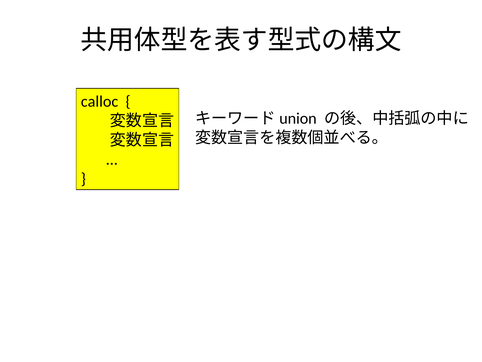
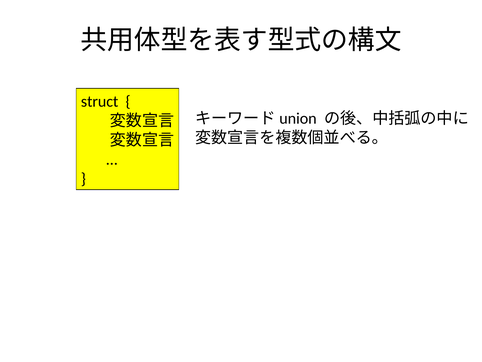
calloc: calloc -> struct (100, 101)
